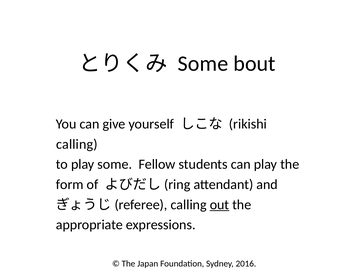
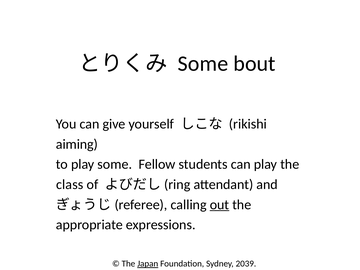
calling: calling -> aiming (77, 144)
form: form -> class (70, 184)
Japan underline: none -> present (148, 264)
2016: 2016 -> 2039 (246, 264)
